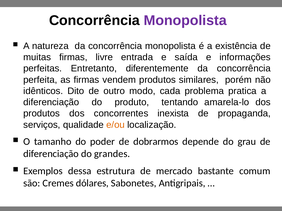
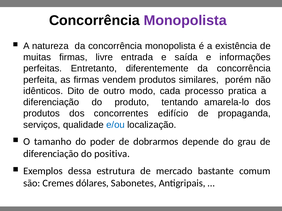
problema: problema -> processo (204, 91)
inexista: inexista -> edifício (173, 114)
e/ou colour: orange -> blue (116, 125)
grandes: grandes -> positiva (112, 154)
